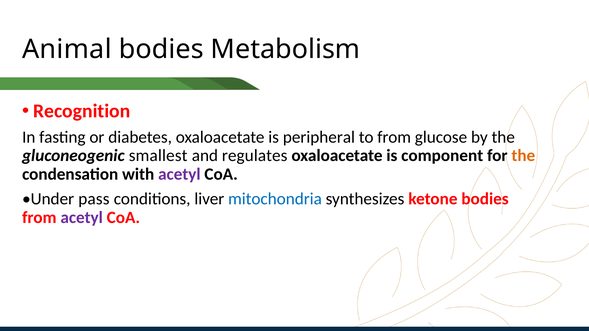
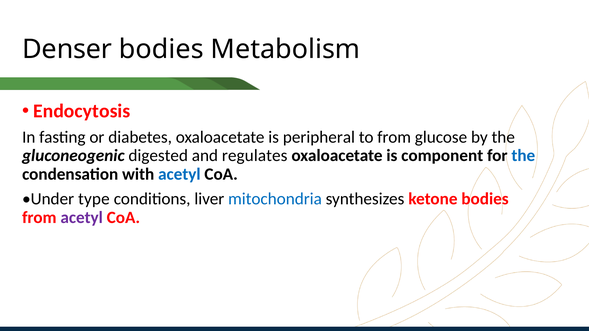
Animal: Animal -> Denser (67, 49)
Recognition: Recognition -> Endocytosis (82, 111)
smallest: smallest -> digested (158, 156)
the colour: orange -> blue (523, 156)
acetyl colour: purple -> blue (179, 174)
pass: pass -> type (94, 199)
